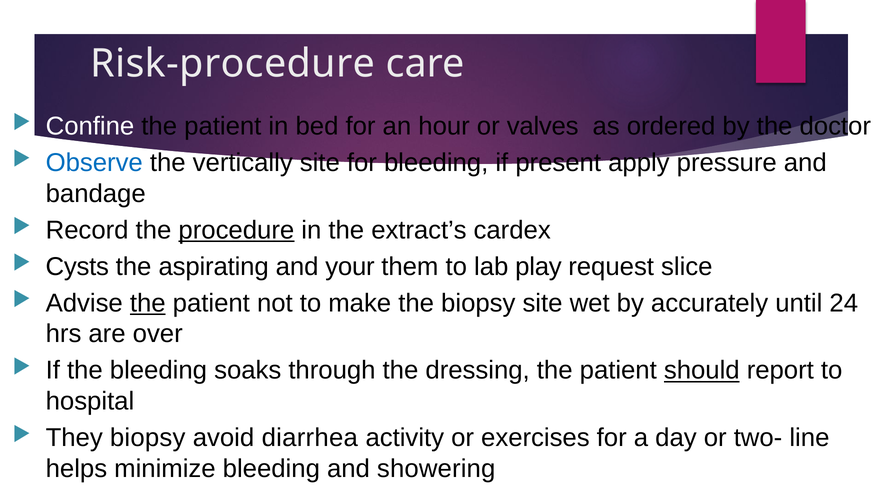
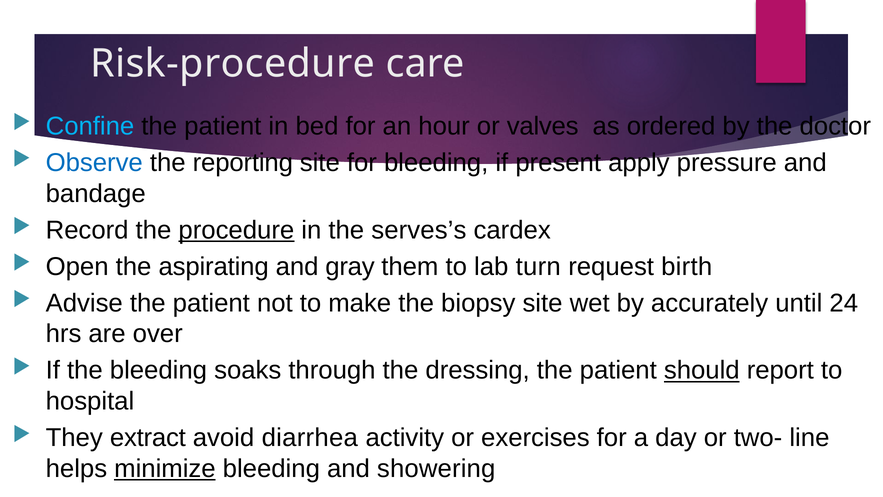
Confine colour: white -> light blue (90, 126)
vertically: vertically -> reporting (243, 163)
extract’s: extract’s -> serves’s (419, 230)
Cysts: Cysts -> Open (77, 266)
your: your -> gray (350, 266)
play: play -> turn (538, 266)
slice: slice -> birth (687, 266)
the underline: present -> none (148, 303)
They biopsy: biopsy -> extract (148, 438)
minimize underline: none -> present (165, 469)
